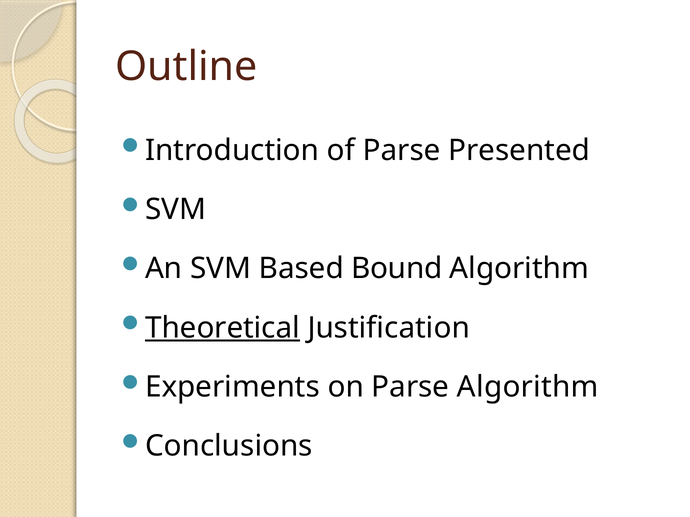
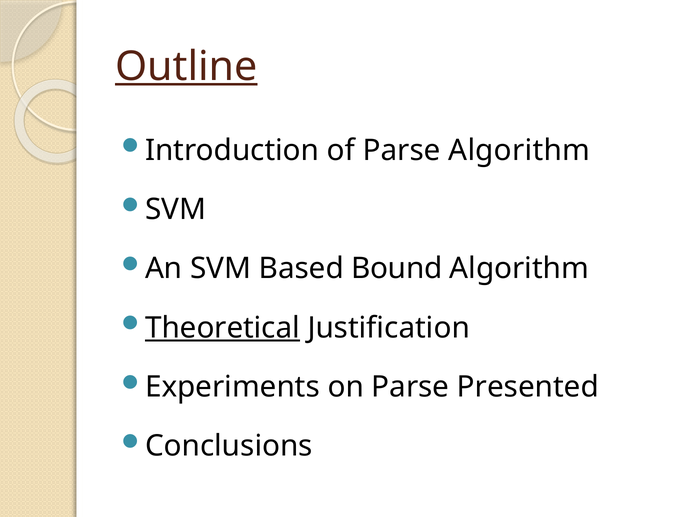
Outline underline: none -> present (186, 67)
Parse Presented: Presented -> Algorithm (519, 150)
Parse Algorithm: Algorithm -> Presented (528, 387)
